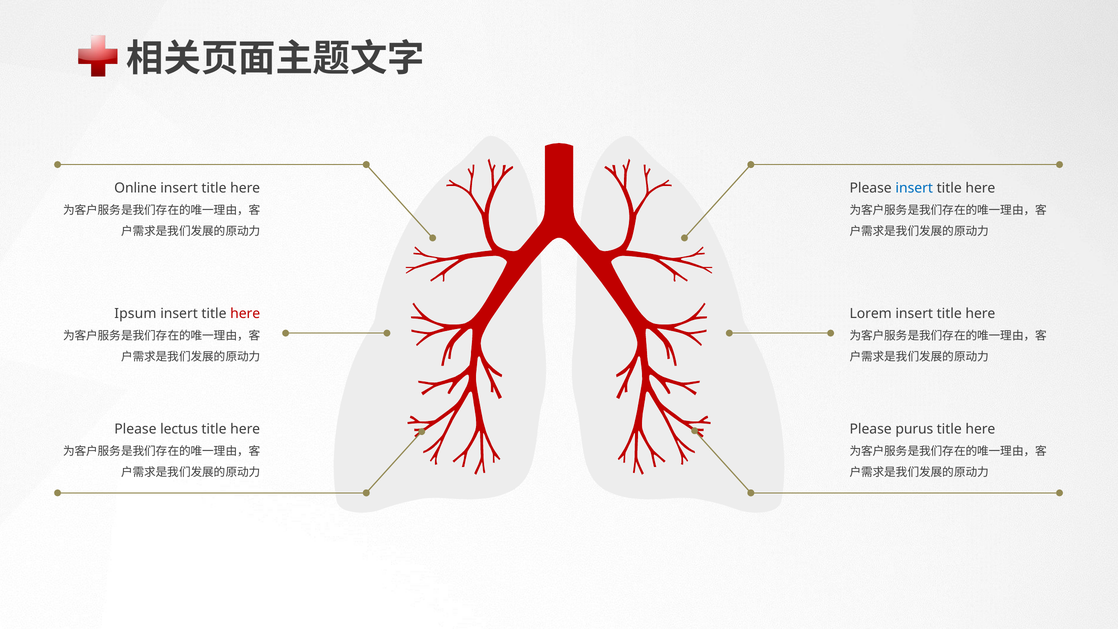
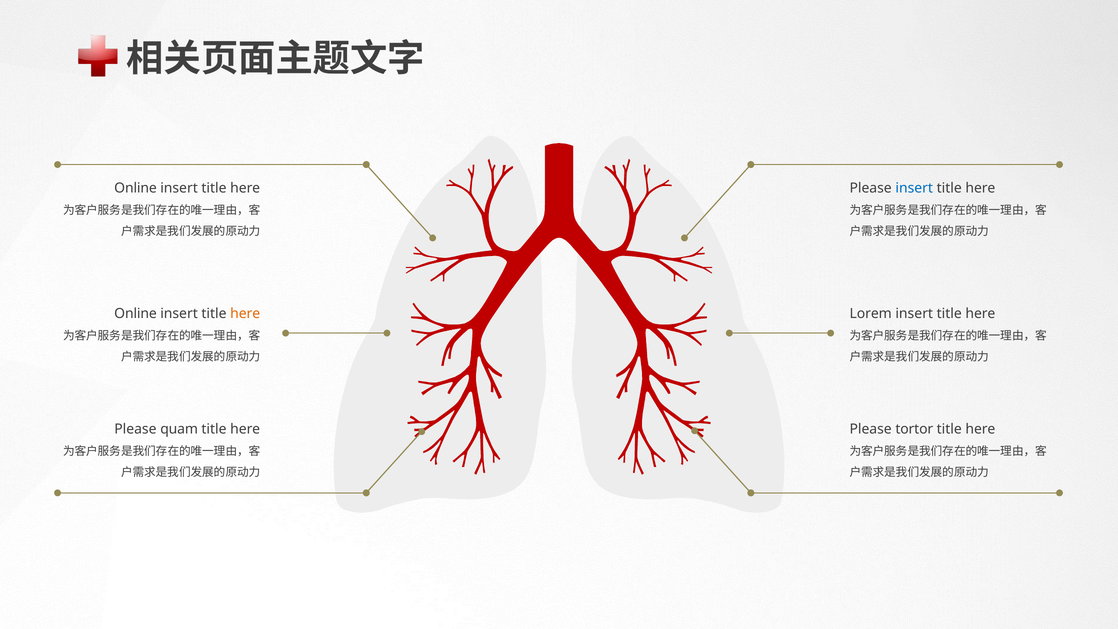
Ipsum: Ipsum -> Online (136, 313)
here colour: red -> orange (245, 313)
lectus: lectus -> quam (179, 429)
purus: purus -> tortor (914, 429)
